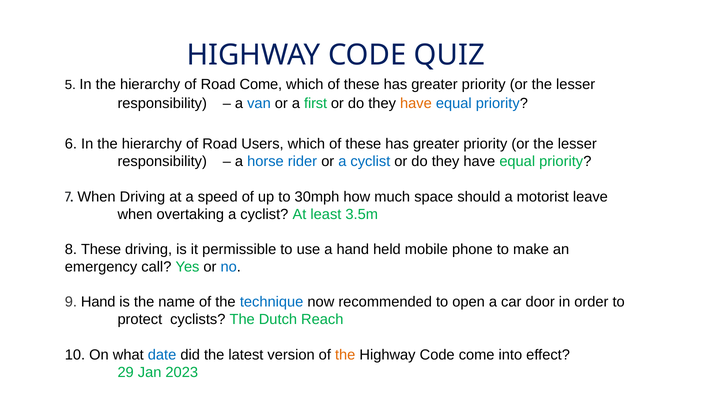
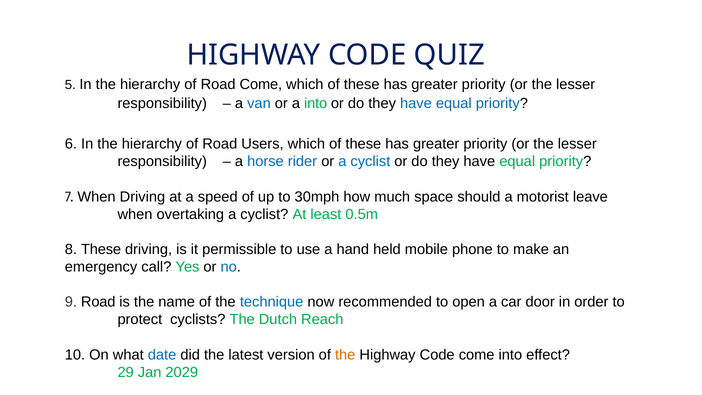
a first: first -> into (316, 103)
have colour: orange -> blue (416, 103)
3.5m: 3.5m -> 0.5m (362, 214)
9 Hand: Hand -> Road (98, 302)
2023: 2023 -> 2029 (182, 372)
